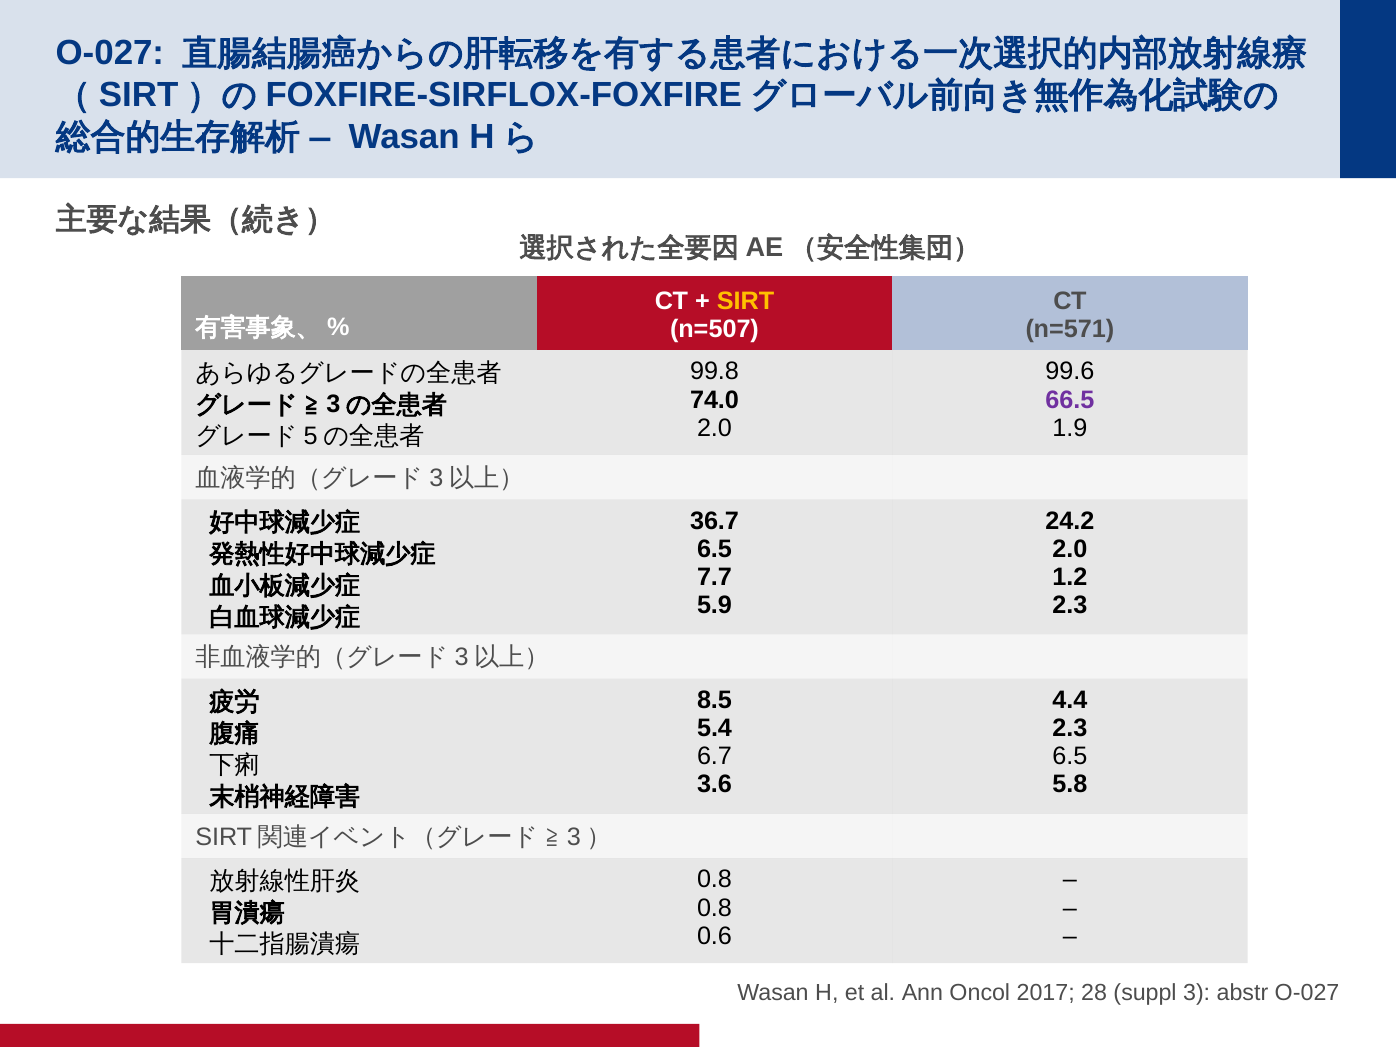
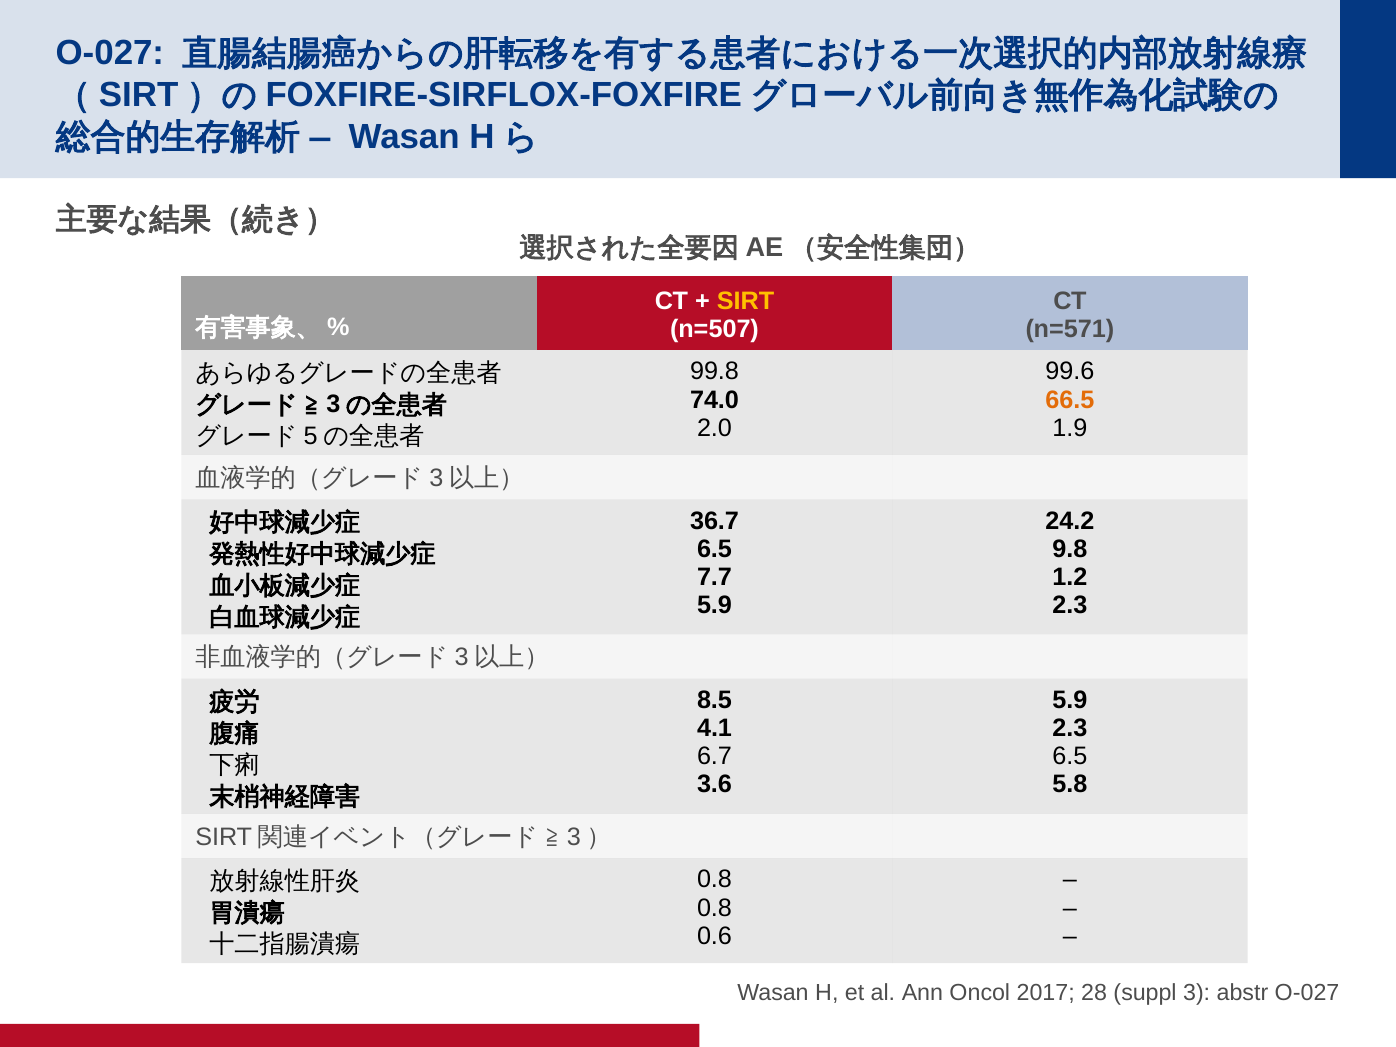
66.5 colour: purple -> orange (1070, 400)
2.0: 2.0 -> 9.8 (1070, 549)
4.4: 4.4 -> 5.9 (1070, 700)
5.4: 5.4 -> 4.1 (715, 728)
